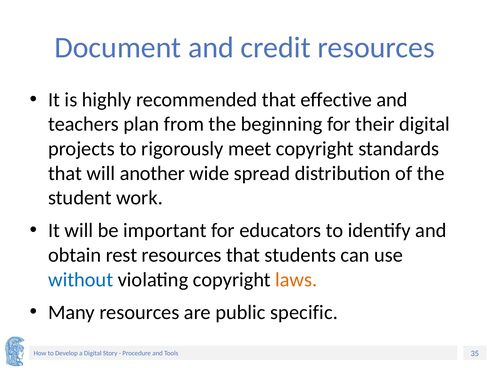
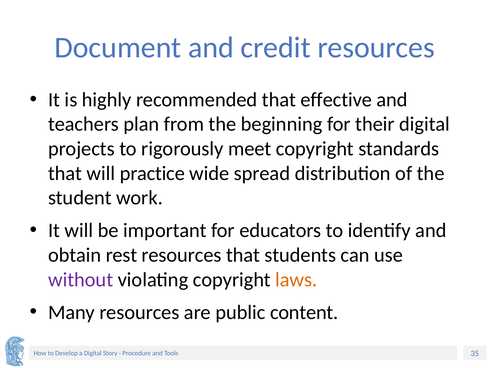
another: another -> practice (152, 173)
without colour: blue -> purple (81, 279)
specific: specific -> content (304, 312)
